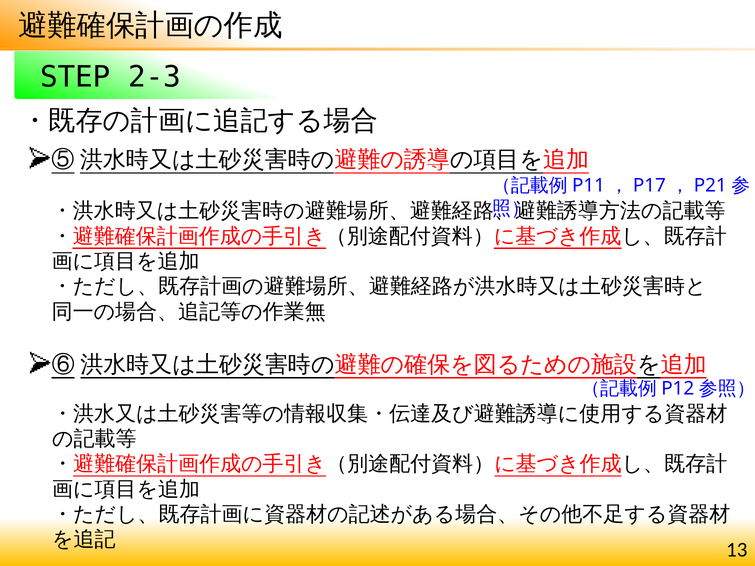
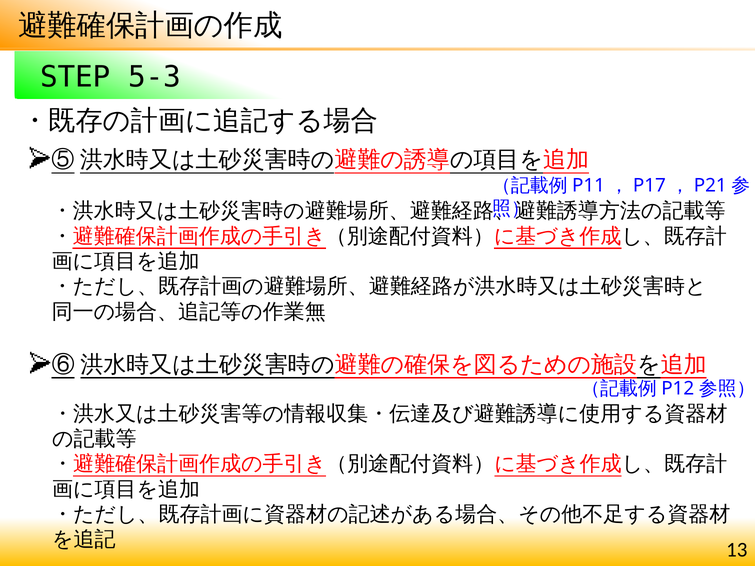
2-3: 2-3 -> 5-3 (155, 77)
